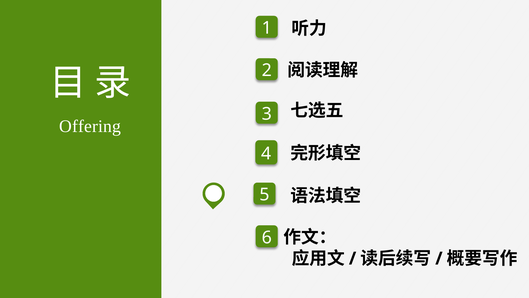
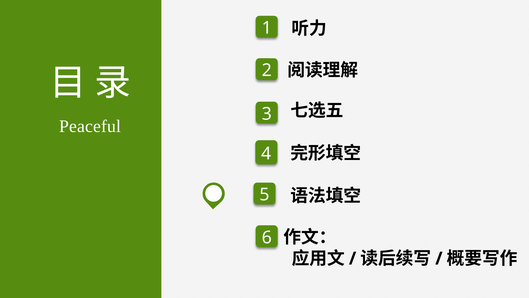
Offering: Offering -> Peaceful (90, 126)
